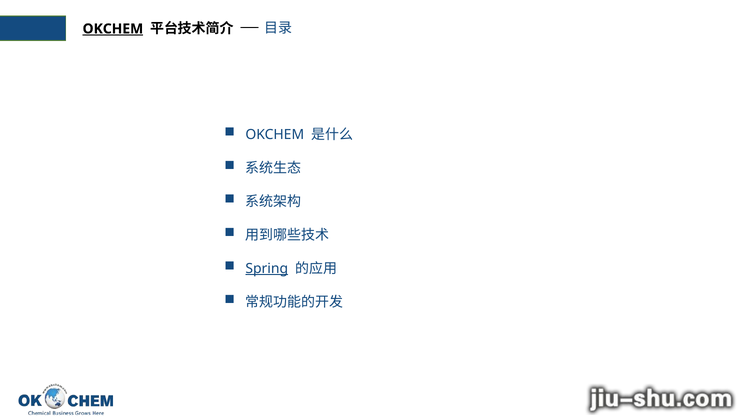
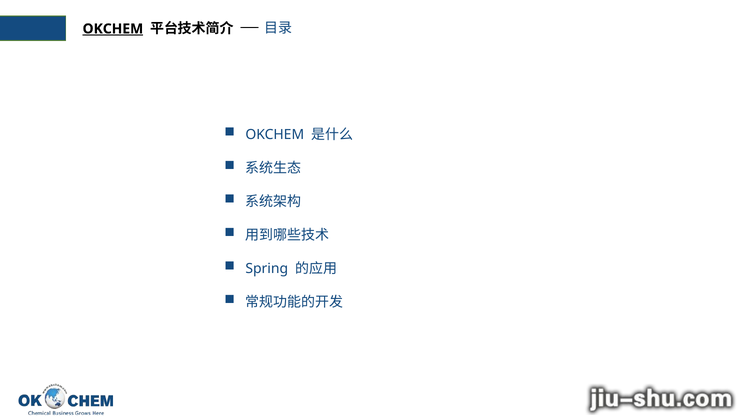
Spring underline: present -> none (267, 268)
